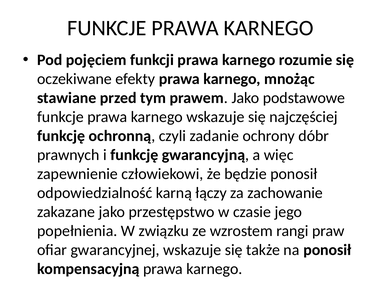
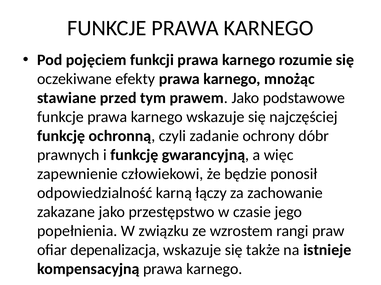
gwarancyjnej: gwarancyjnej -> depenalizacja (115, 251)
na ponosił: ponosił -> istnieje (327, 251)
